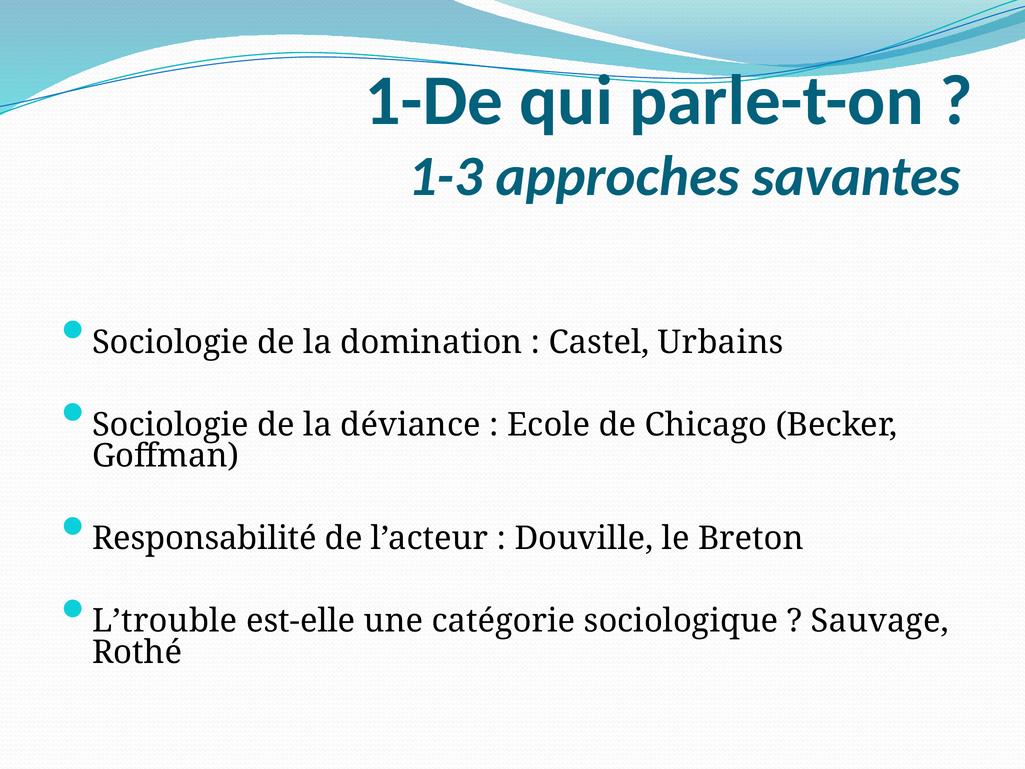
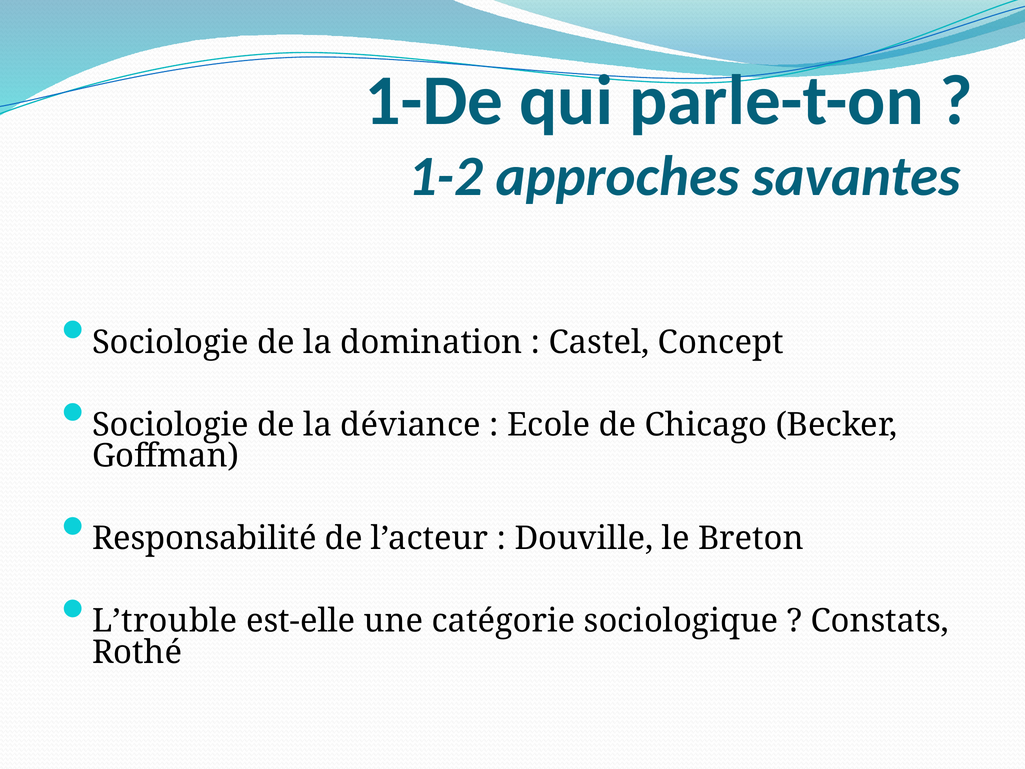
1-3: 1-3 -> 1-2 (446, 177)
Urbains: Urbains -> Concept (721, 342)
Sauvage: Sauvage -> Constats (880, 621)
